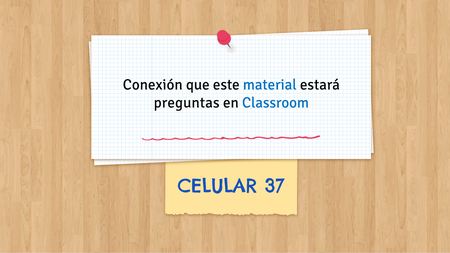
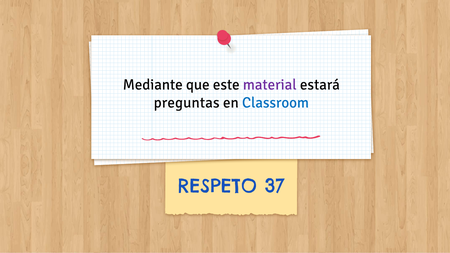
Conexión: Conexión -> Mediante (153, 85)
material colour: blue -> purple (270, 85)
CELULAR: CELULAR -> RESPETO (217, 186)
